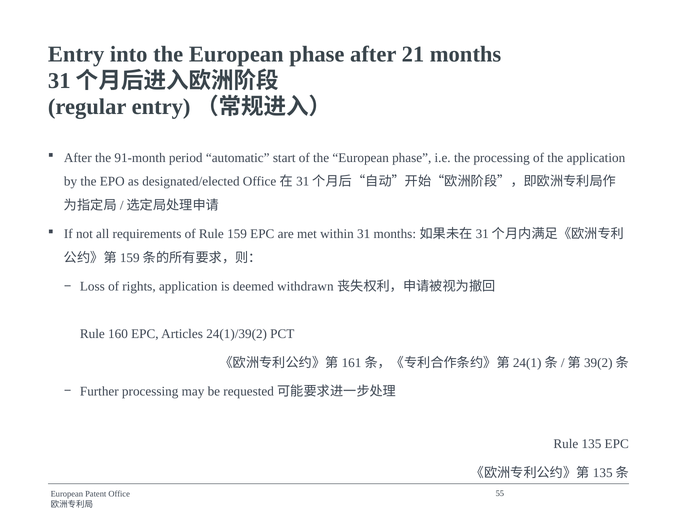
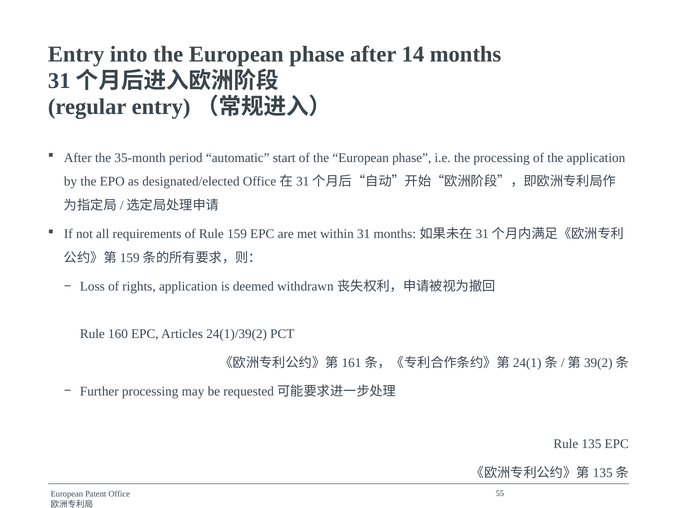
21: 21 -> 14 (413, 54)
91-month: 91-month -> 35-month (140, 158)
